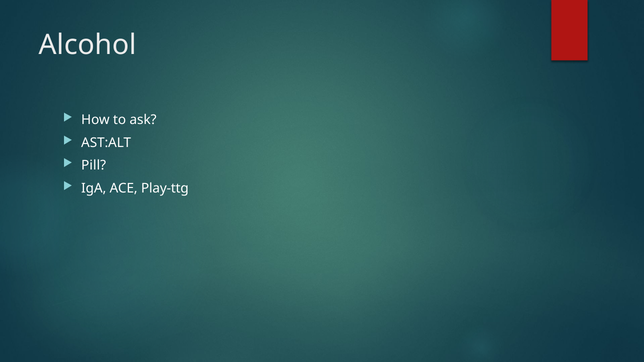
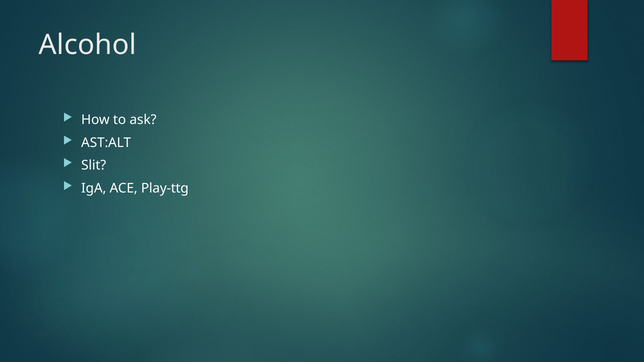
Pill: Pill -> Slit (94, 165)
